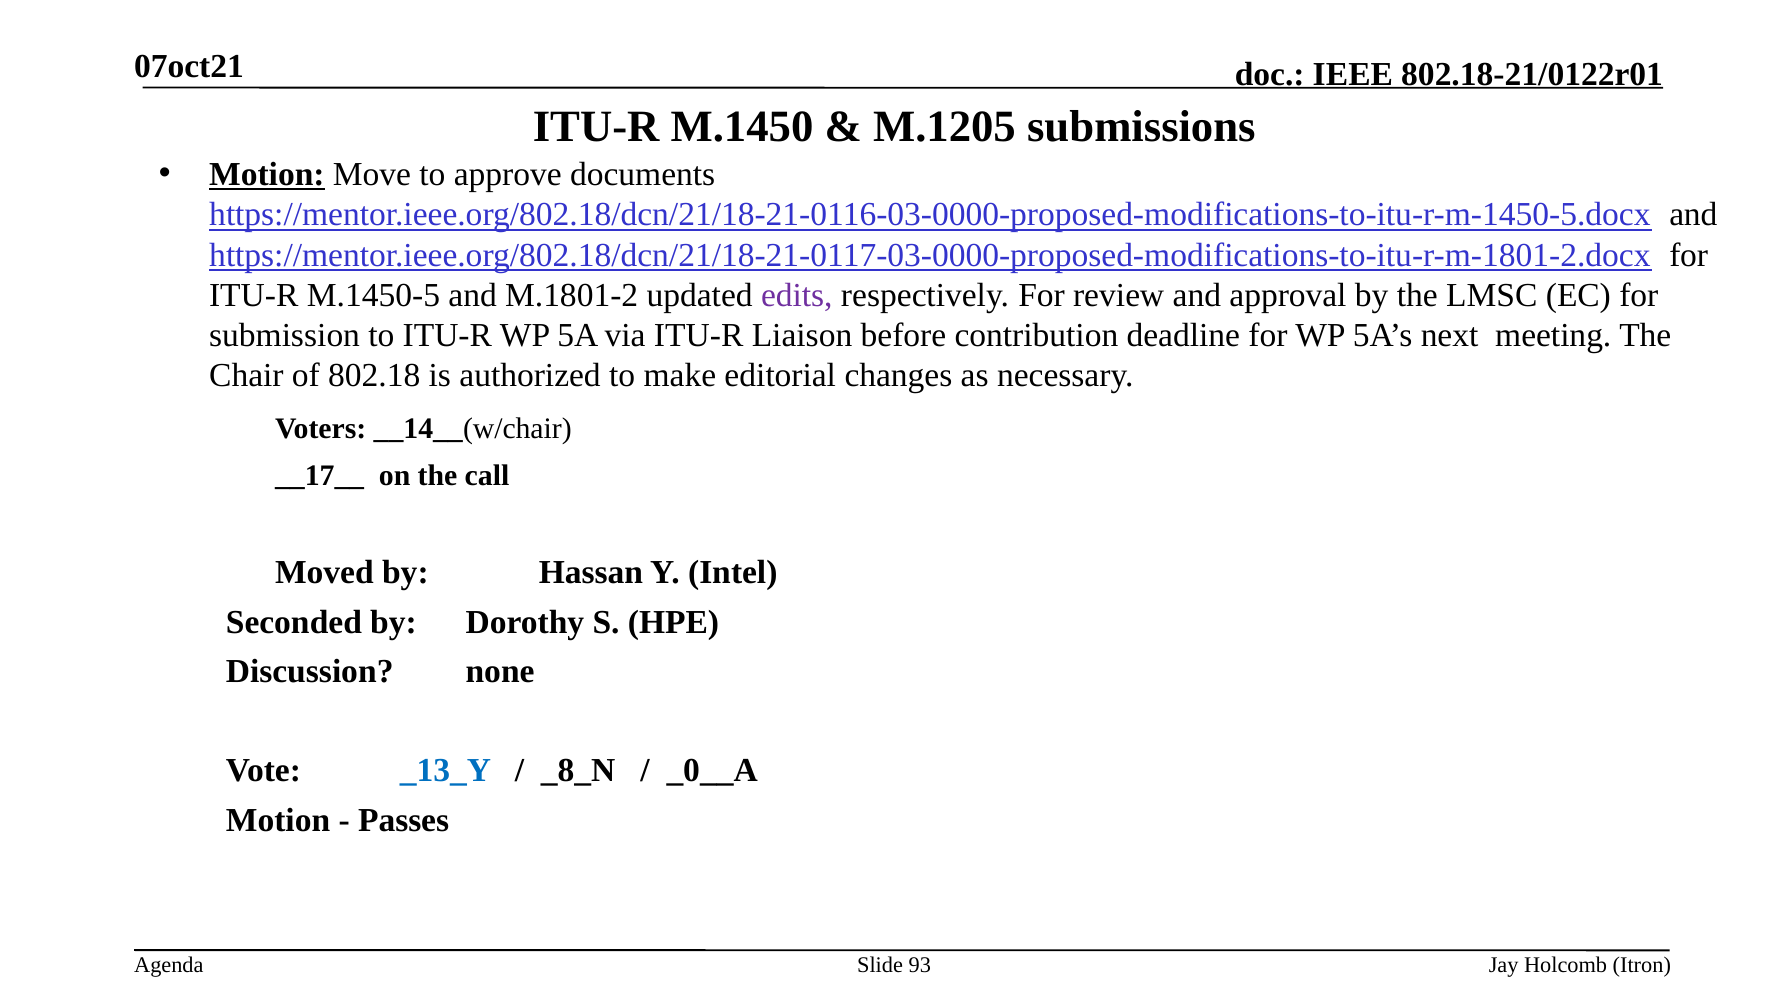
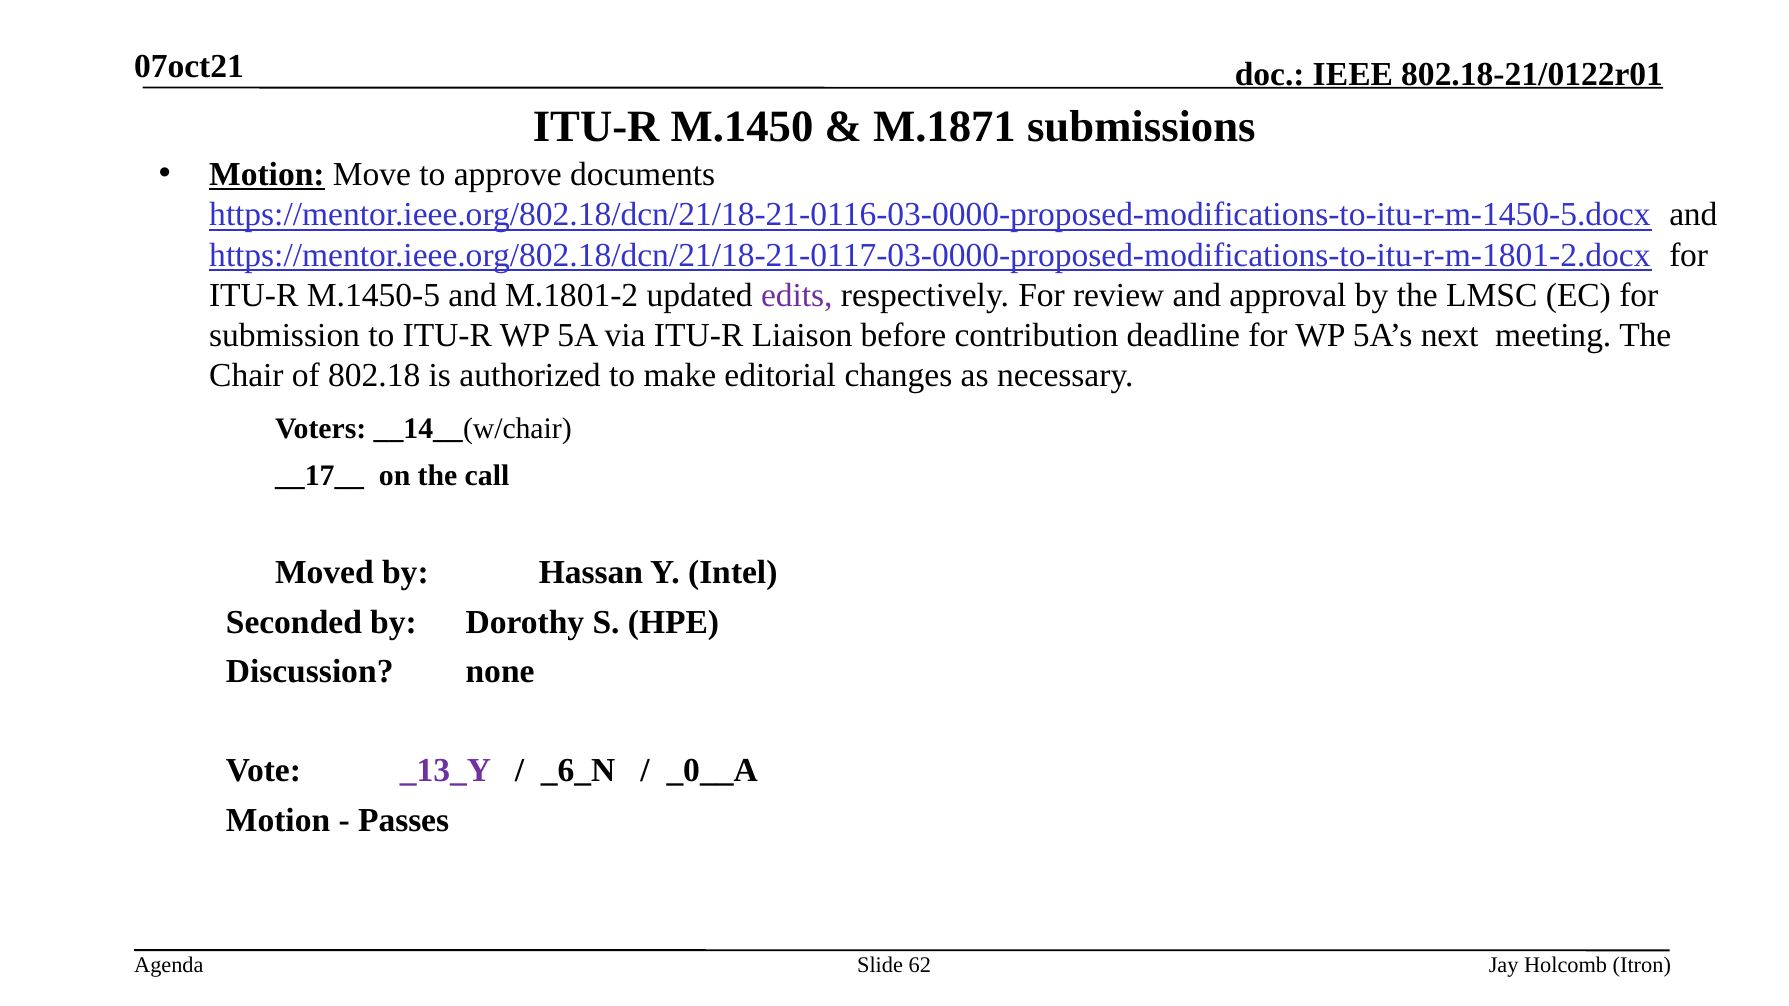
M.1205: M.1205 -> M.1871 (944, 127)
_13_Y colour: blue -> purple (445, 771)
_8_N: _8_N -> _6_N (578, 771)
93: 93 -> 62 (920, 965)
